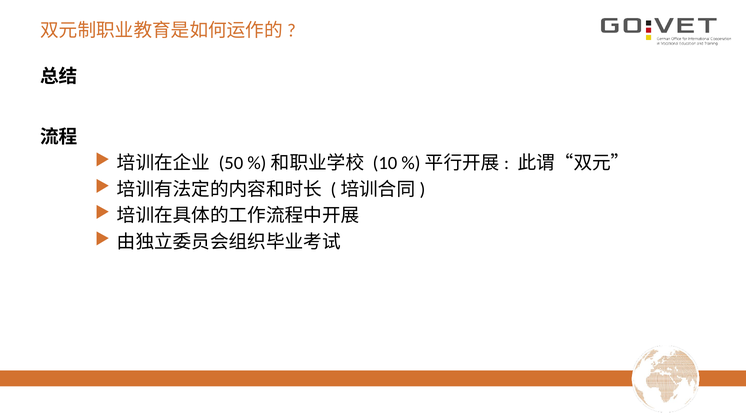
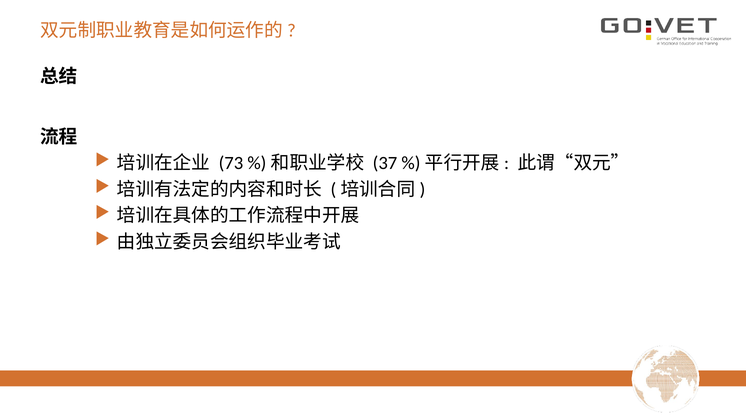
50: 50 -> 73 (231, 163)
10: 10 -> 37 (385, 163)
